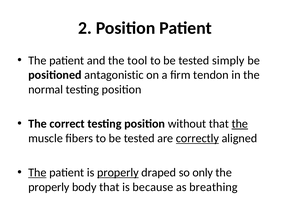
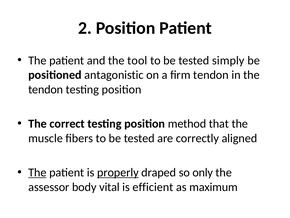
normal: normal -> tendon (46, 89)
without: without -> method (187, 123)
the underline: present -> none (240, 123)
correctly underline: present -> none (197, 138)
properly: properly -> assessor (49, 187)
body that: that -> vital (110, 187)
because: because -> efficient (153, 187)
breathing: breathing -> maximum (214, 187)
